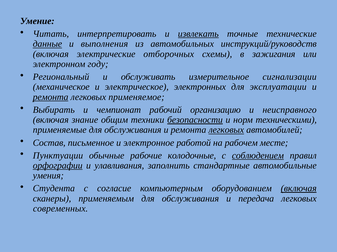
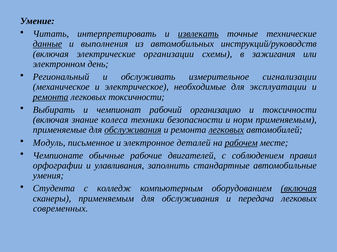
отборочных: отборочных -> организации (169, 54)
году: году -> день (98, 64)
электронных: электронных -> необходимые (200, 87)
легковых применяемое: применяемое -> токсичности (137, 97)
и неисправного: неисправного -> токсичности (290, 110)
общим: общим -> колеса (114, 120)
безопасности underline: present -> none (195, 120)
норм техническими: техническими -> применяемым (286, 120)
обслуживания underline: none -> present (133, 130)
Состав: Состав -> Модуль (49, 143)
работой: работой -> деталей (194, 143)
рабочем underline: none -> present (241, 143)
Пунктуации: Пунктуации -> Чемпионате (58, 156)
колодочные: колодочные -> двигателей (192, 156)
соблюдением underline: present -> none (258, 156)
орфографии underline: present -> none (58, 166)
согласие: согласие -> колледж (114, 189)
